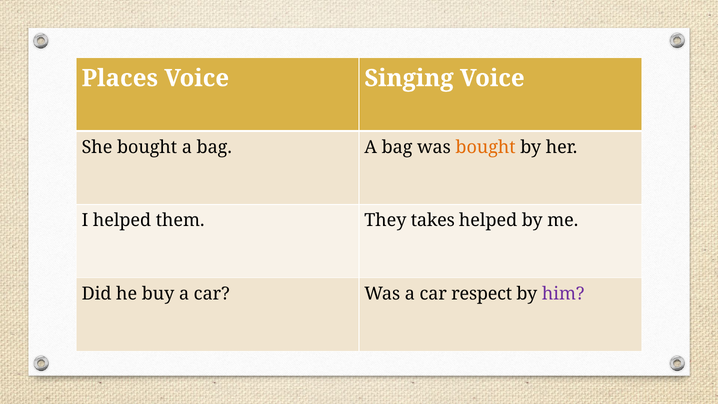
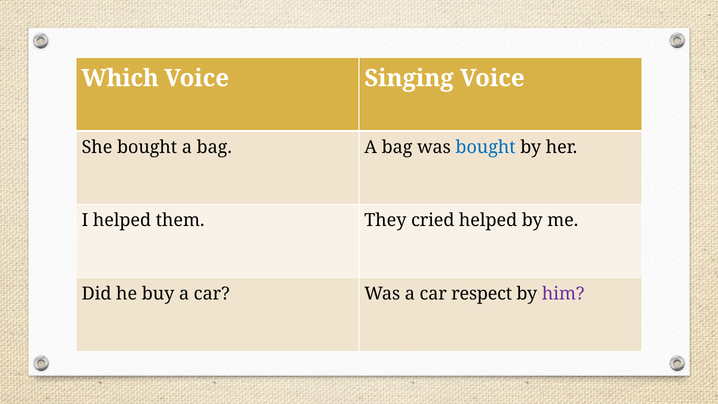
Places: Places -> Which (120, 78)
bought colour: orange -> blue (486, 147)
takes: takes -> cried (433, 220)
